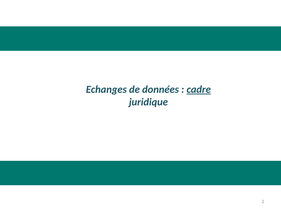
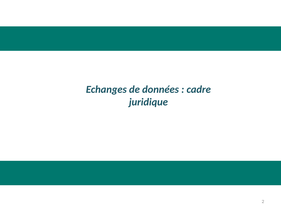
cadre underline: present -> none (199, 89)
